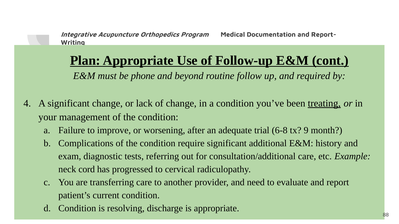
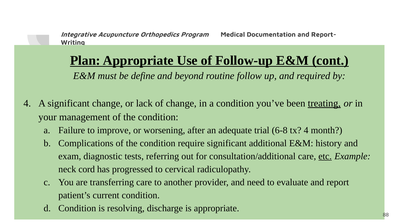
phone: phone -> define (143, 76)
tx 9: 9 -> 4 (306, 131)
etc underline: none -> present (325, 157)
